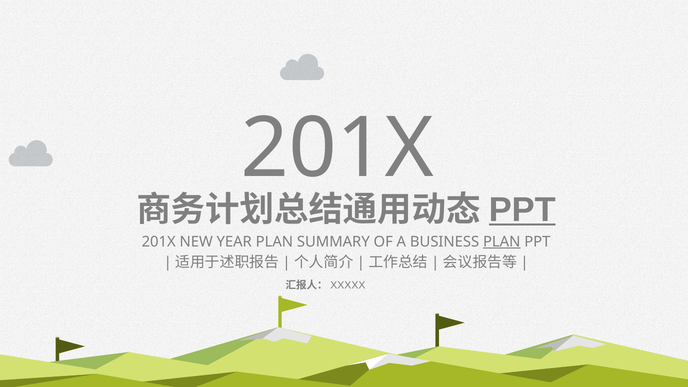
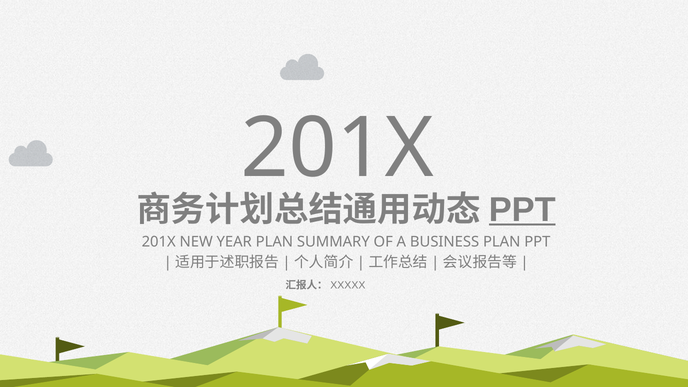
PLAN underline: present -> none (502, 242)
